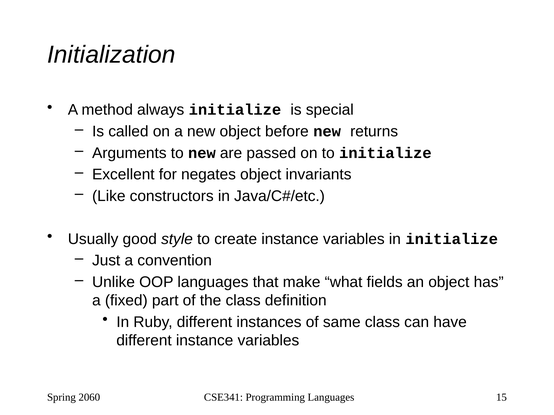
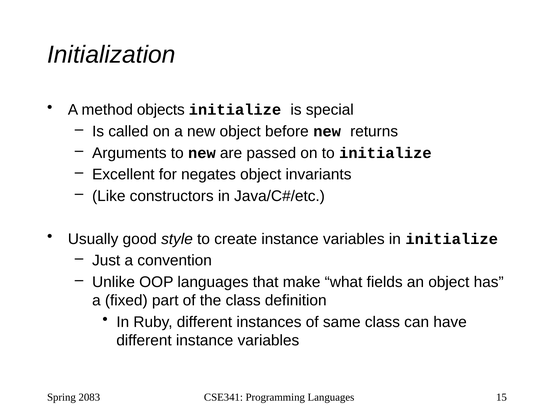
always: always -> objects (161, 110)
2060: 2060 -> 2083 (89, 398)
